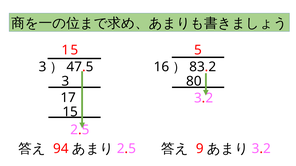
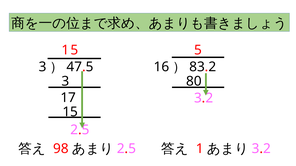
94: 94 -> 98 (61, 149)
9: 9 -> 1 (200, 149)
